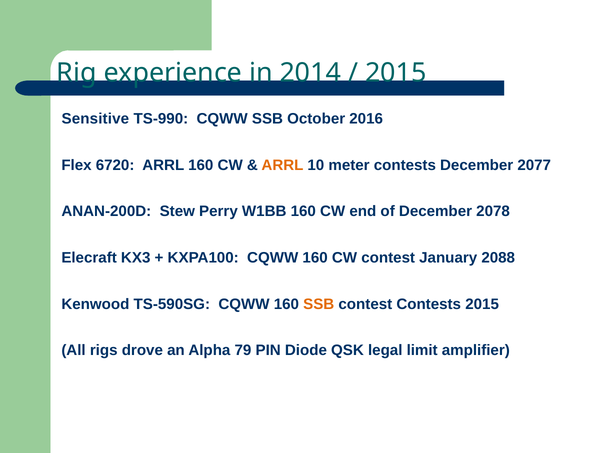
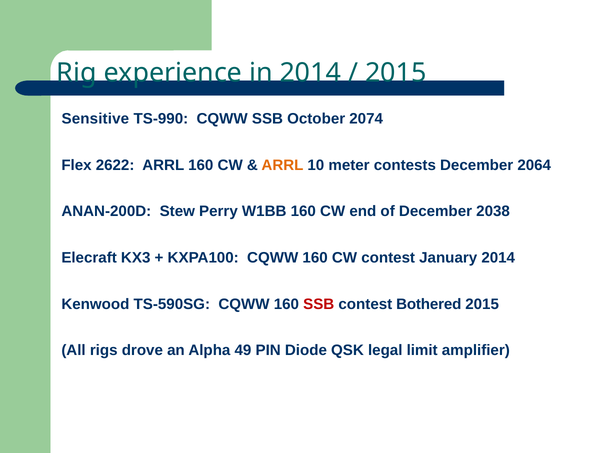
2016: 2016 -> 2074 (366, 119)
6720: 6720 -> 2622 (115, 165)
2077: 2077 -> 2064 (534, 165)
2078: 2078 -> 2038 (493, 212)
January 2088: 2088 -> 2014 (498, 258)
SSB colour: orange -> red (319, 305)
contest Contests: Contests -> Bothered (429, 305)
79: 79 -> 49 (243, 351)
